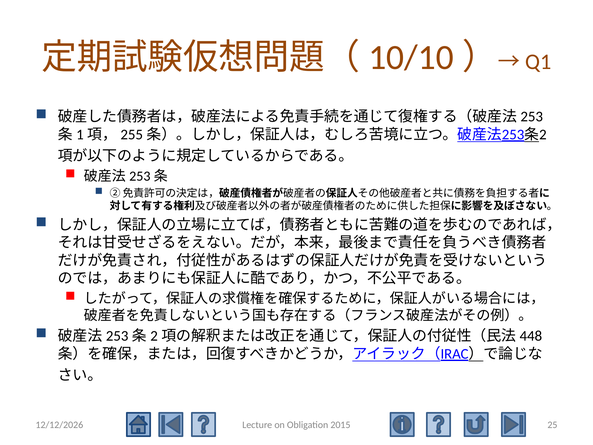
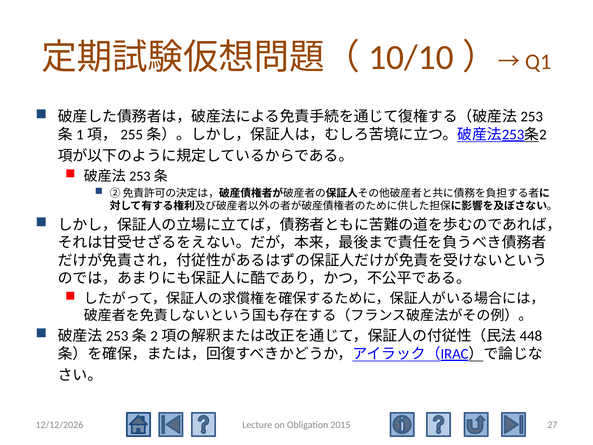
25: 25 -> 27 (552, 425)
